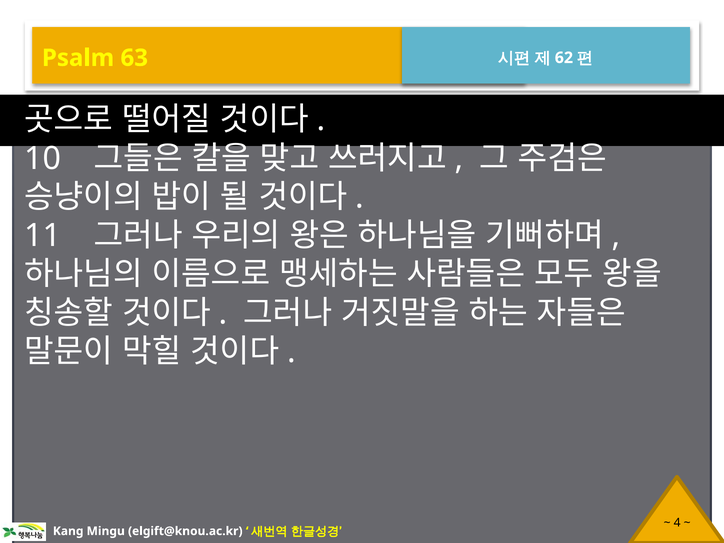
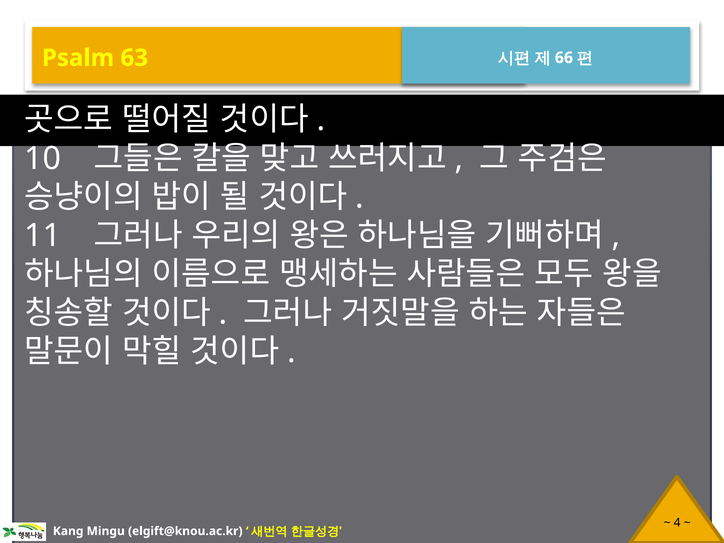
62: 62 -> 66 (564, 58)
